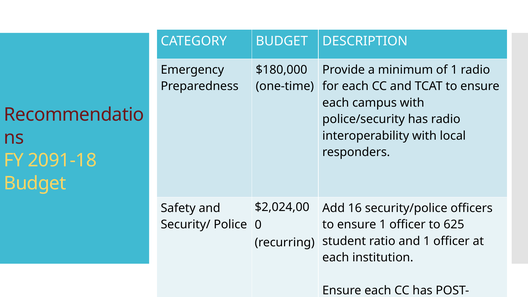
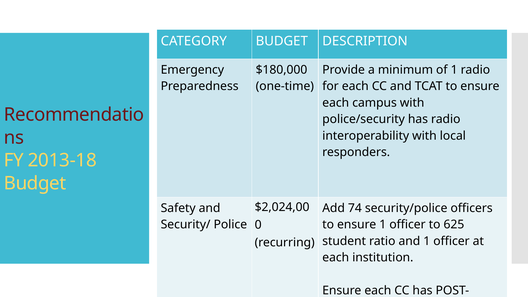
2091-18: 2091-18 -> 2013-18 (62, 160)
16: 16 -> 74 (355, 208)
